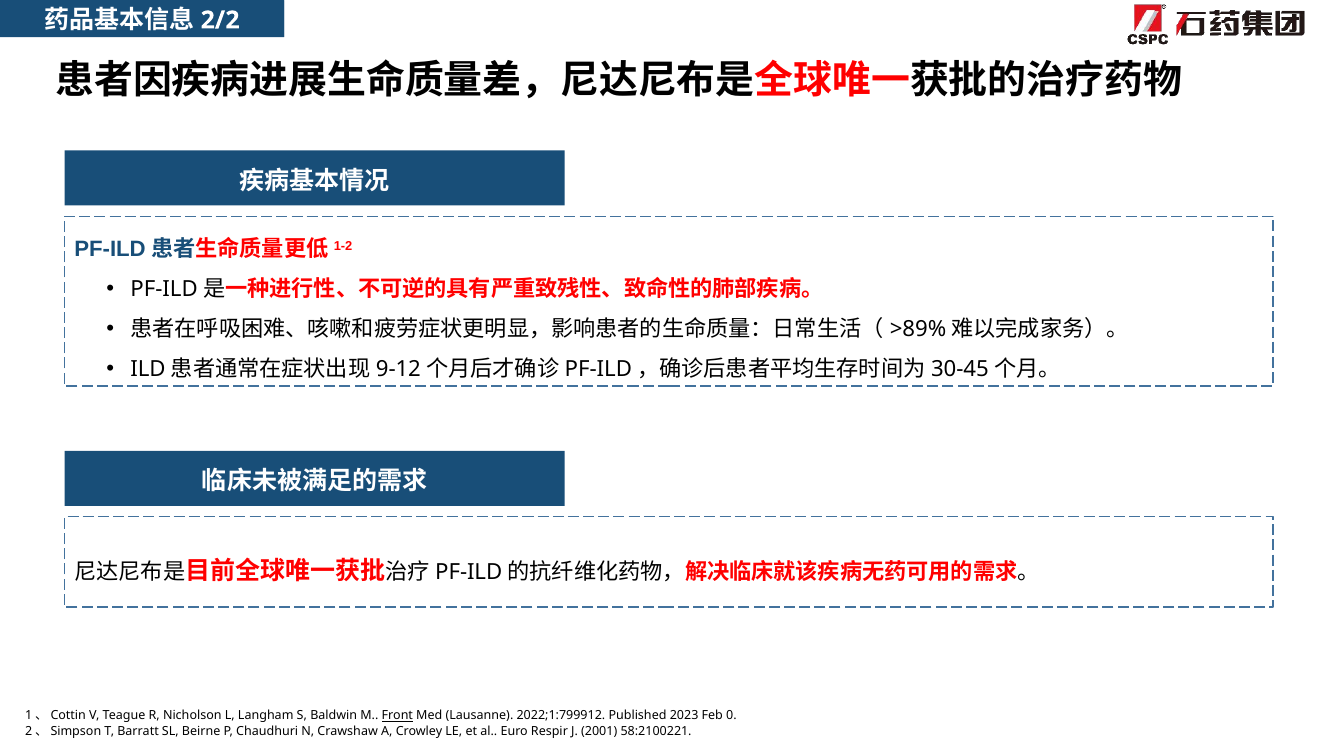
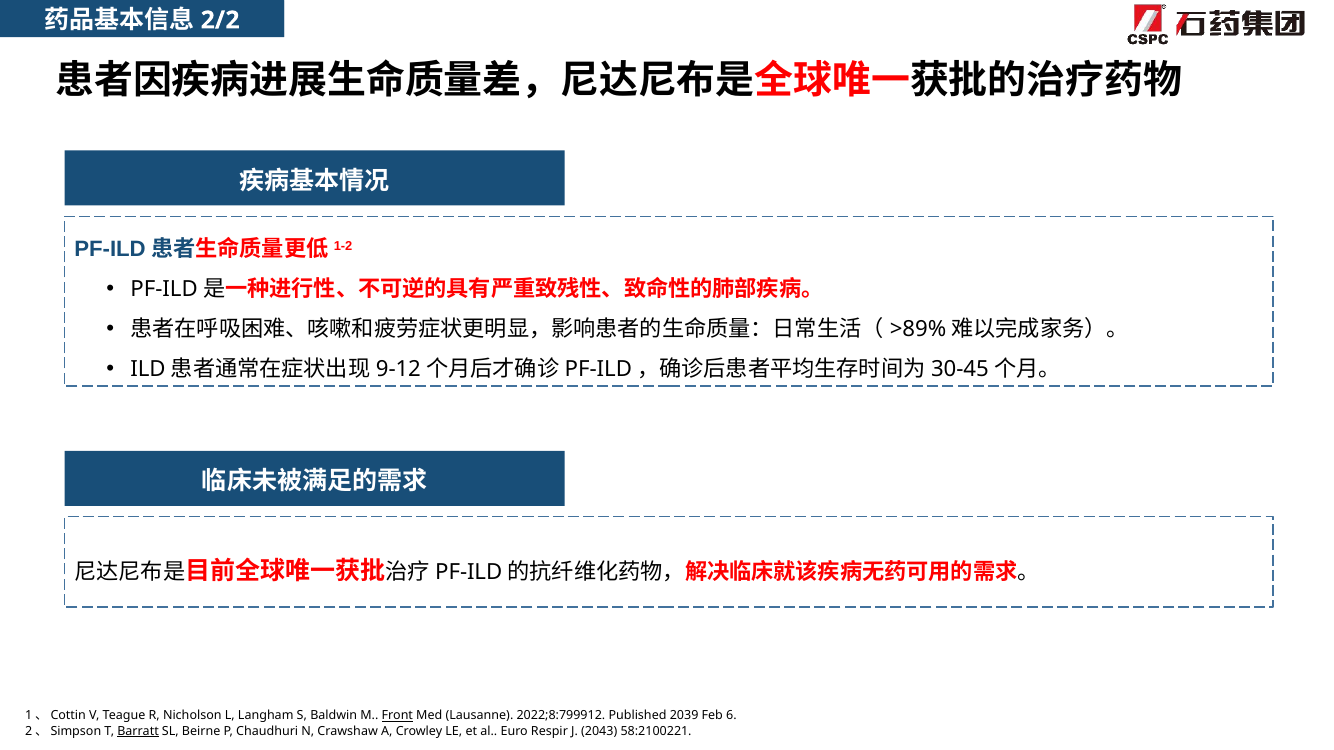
2022;1:799912: 2022;1:799912 -> 2022;8:799912 (561, 716)
2023: 2023 -> 2039 (684, 716)
0: 0 -> 6 (731, 716)
Barratt underline: none -> present (138, 731)
2001: 2001 -> 2043 (599, 731)
